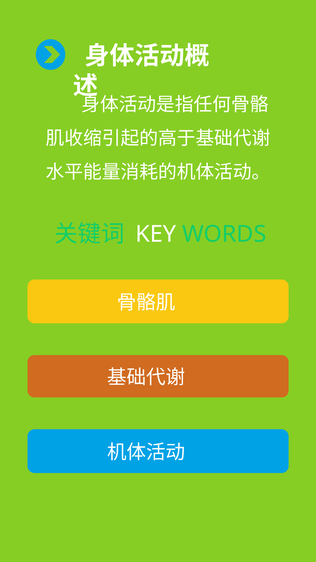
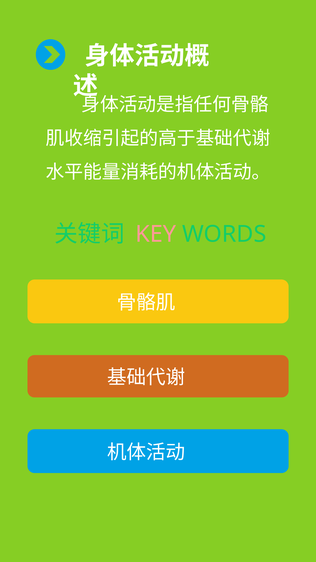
KEY colour: white -> pink (156, 234)
